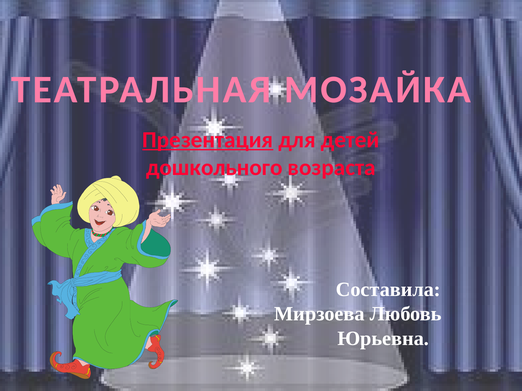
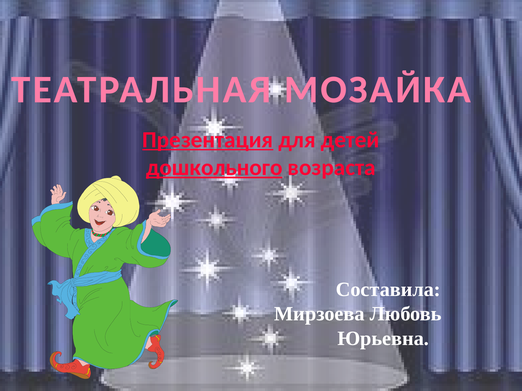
дошкольного underline: none -> present (214, 168)
